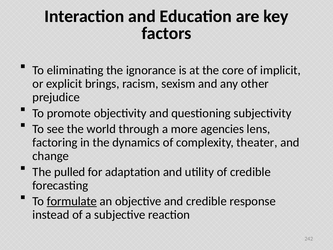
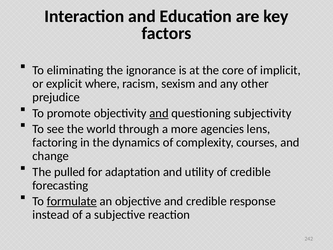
brings: brings -> where (102, 84)
and underline: none -> present (159, 113)
theater: theater -> courses (257, 142)
